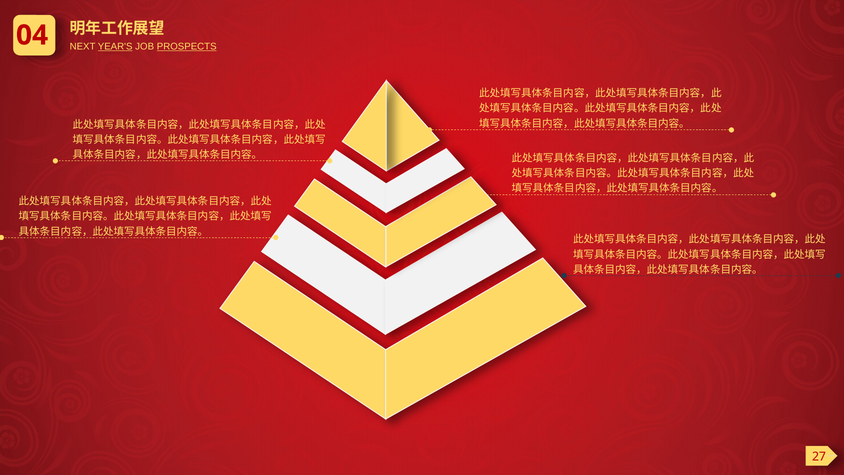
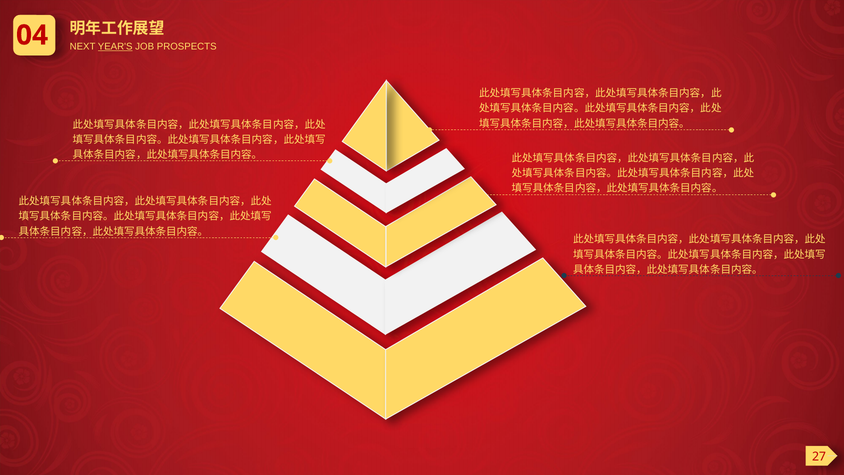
PROSPECTS underline: present -> none (187, 47)
